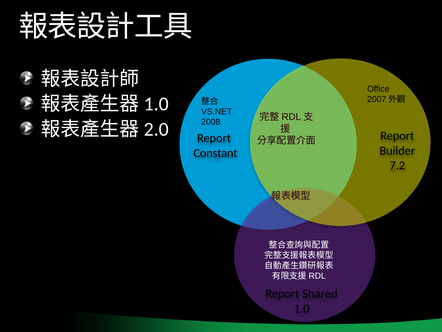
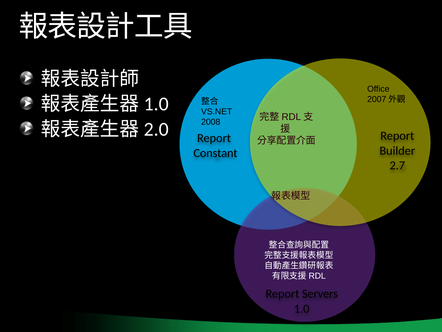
7.2: 7.2 -> 2.7 (397, 165)
Shared: Shared -> Servers (320, 293)
